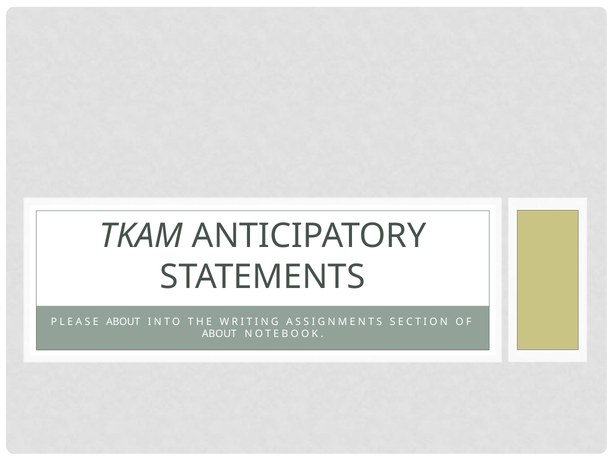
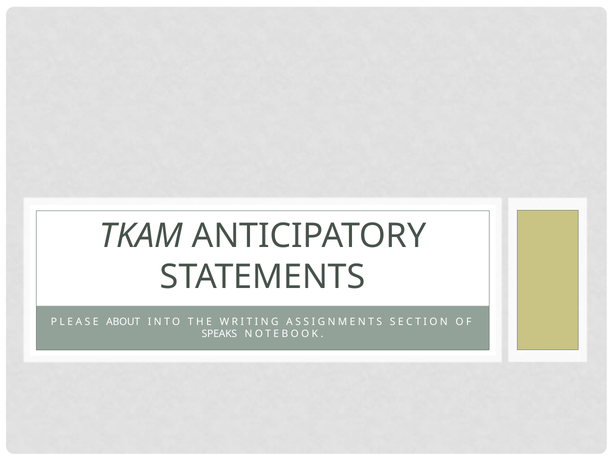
ABOUT: ABOUT -> SPEAKS (219, 334)
